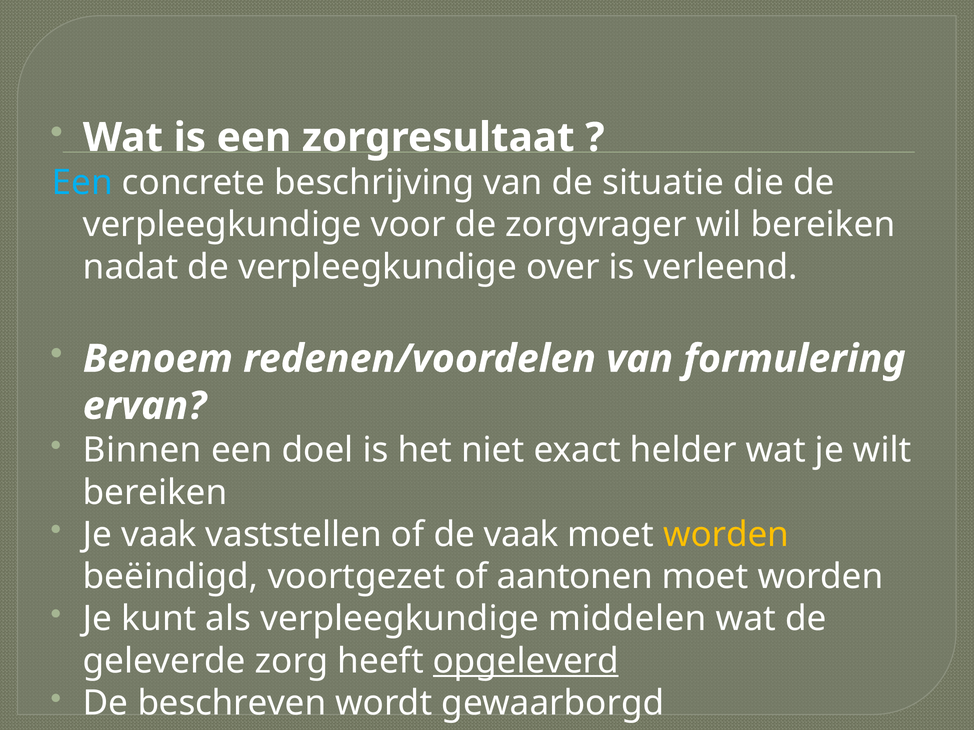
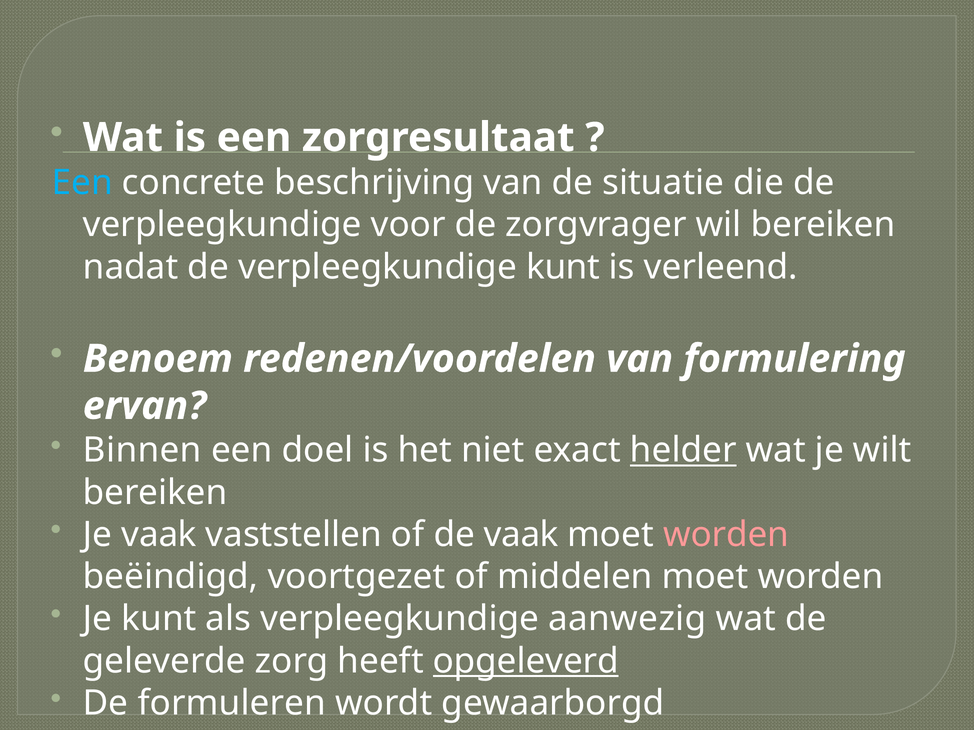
verpleegkundige over: over -> kunt (563, 267)
helder underline: none -> present (683, 451)
worden colour: yellow -> pink (726, 535)
aantonen: aantonen -> middelen (575, 577)
middelen: middelen -> aanwezig (627, 619)
beschreven: beschreven -> formuleren (232, 704)
